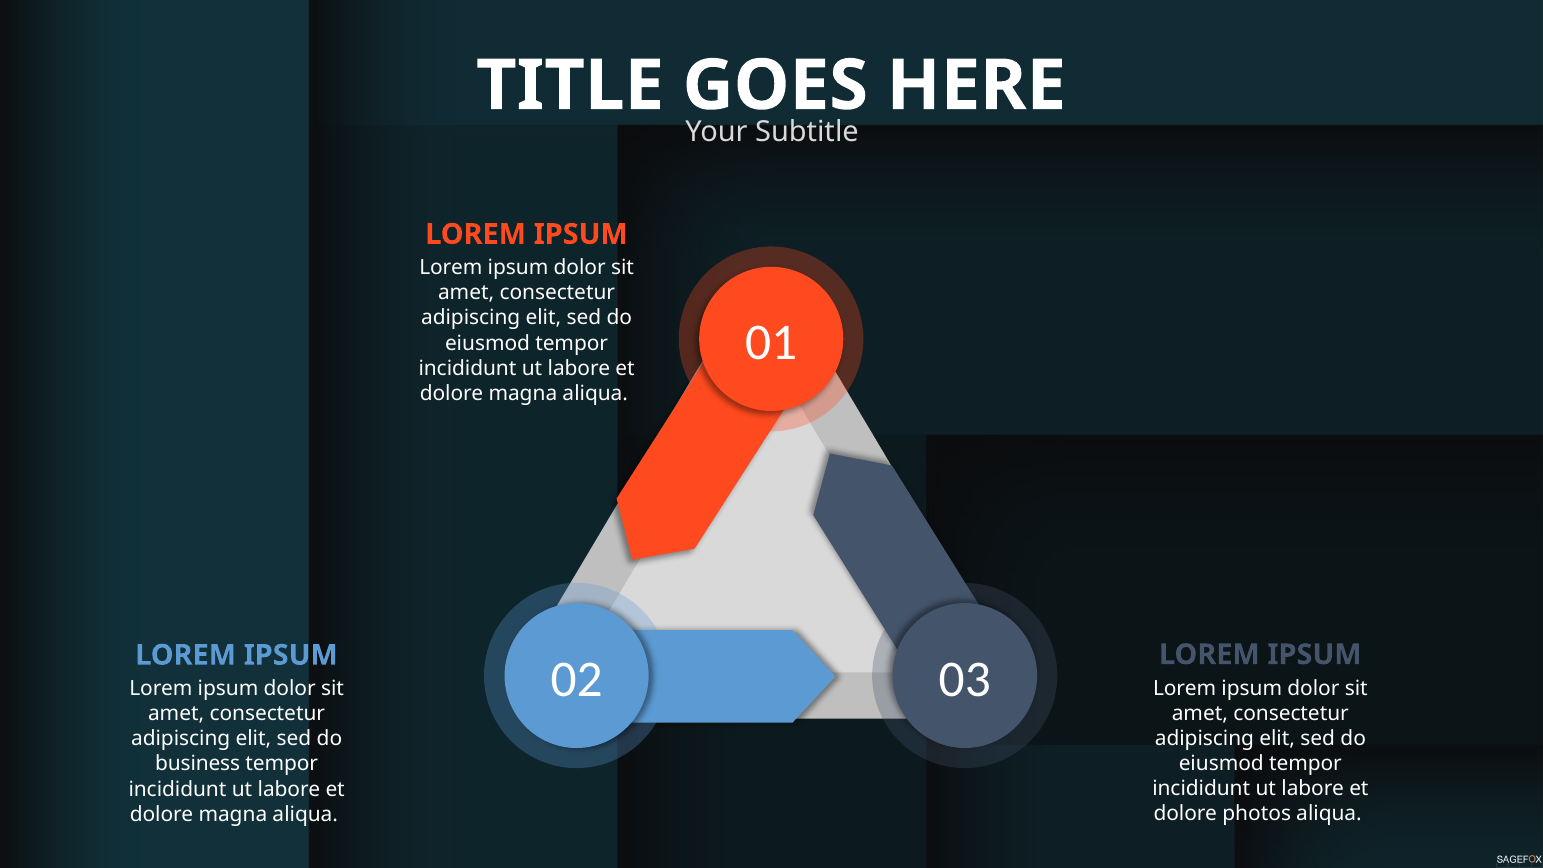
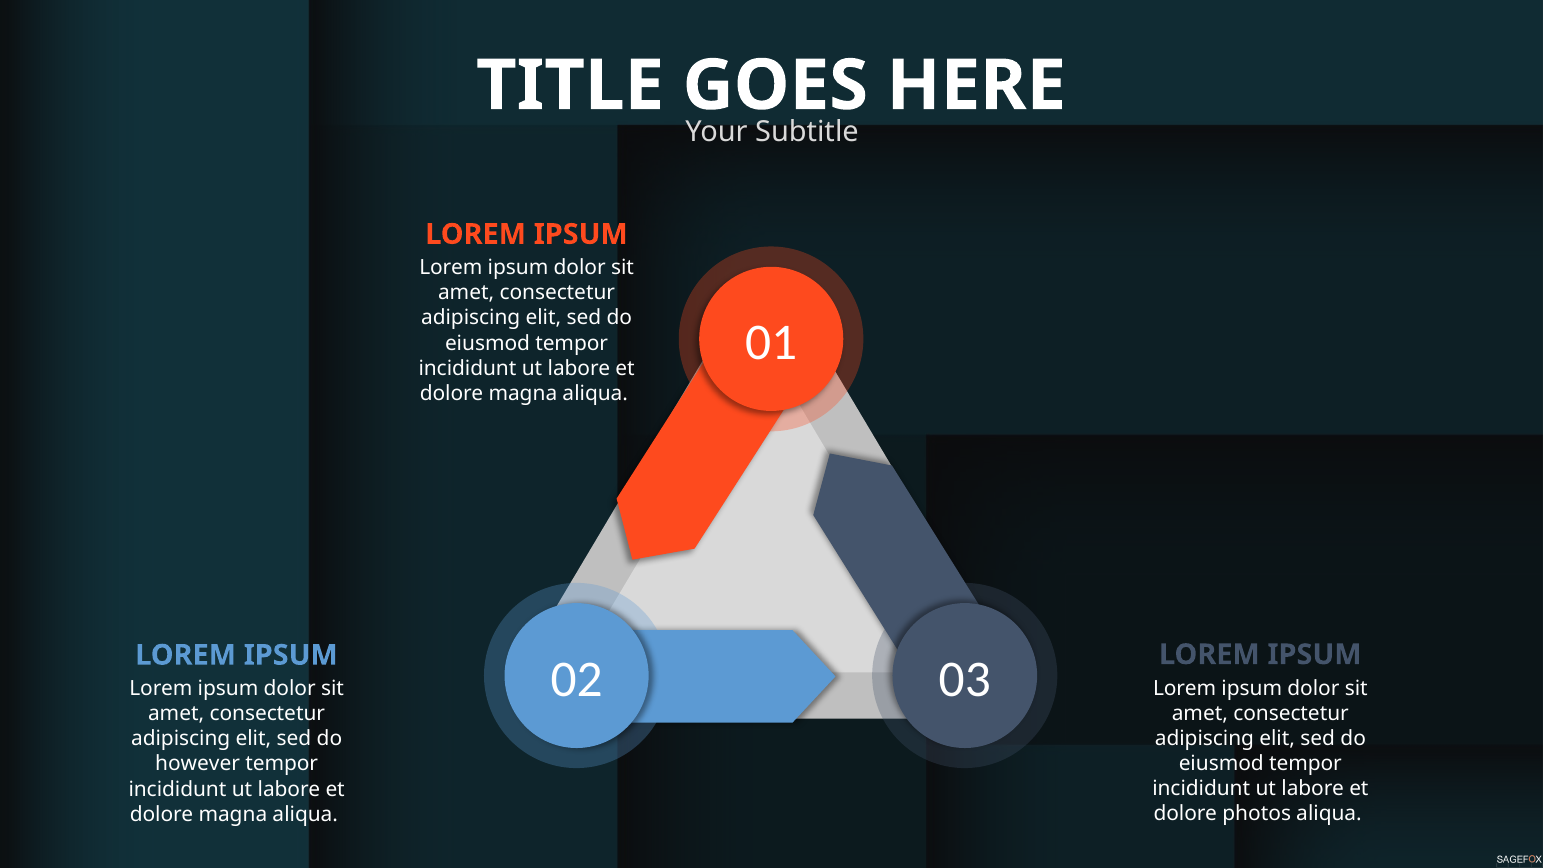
business: business -> however (198, 764)
